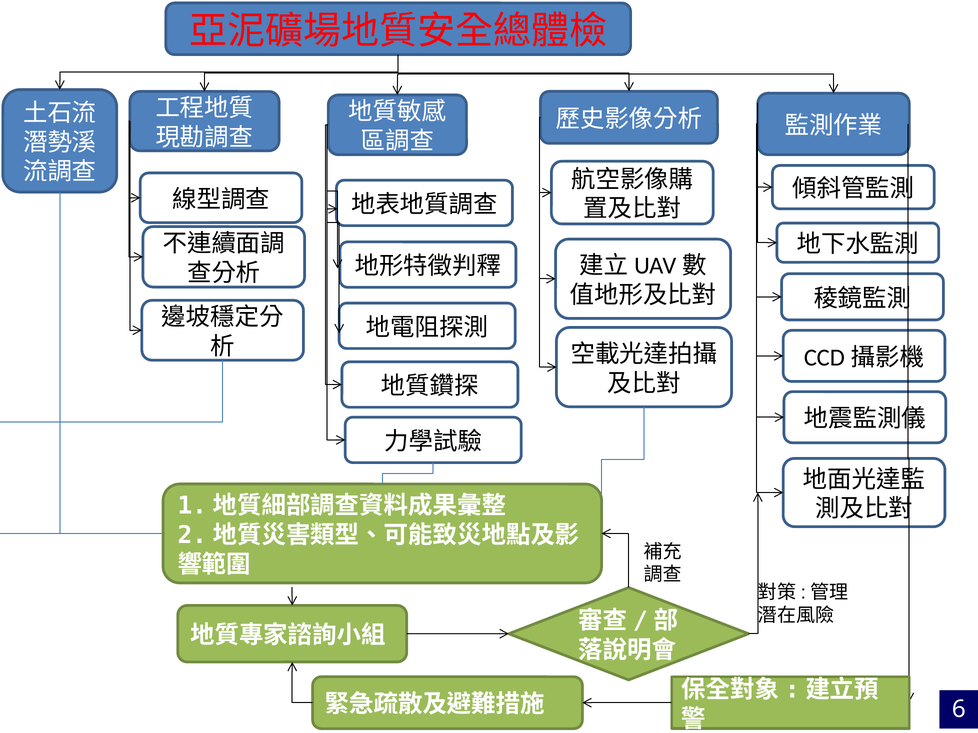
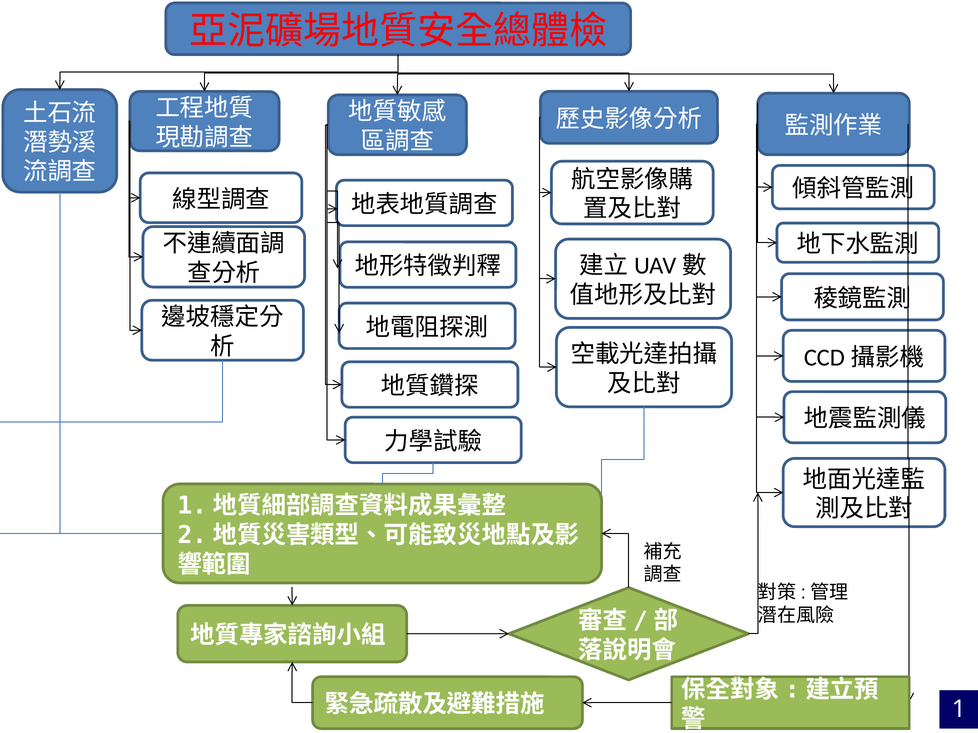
6: 6 -> 1 (959, 710)
